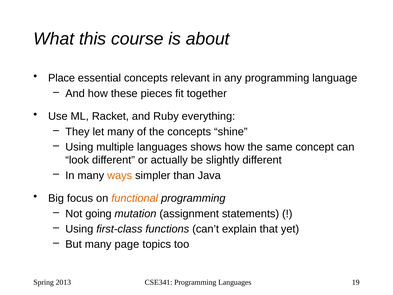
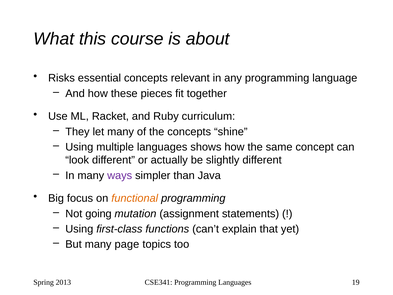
Place: Place -> Risks (61, 78)
everything: everything -> curriculum (208, 116)
ways colour: orange -> purple (120, 175)
